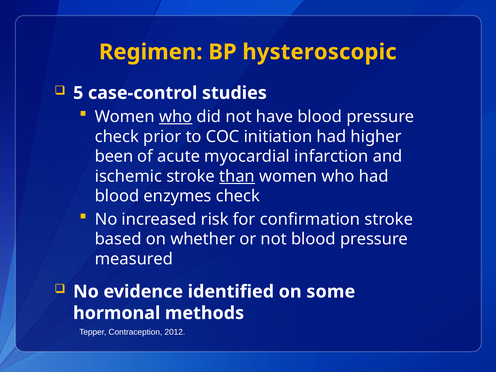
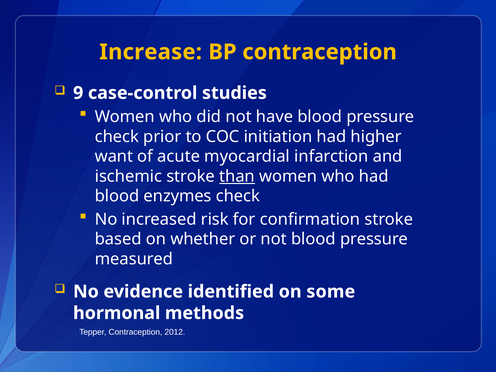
Regimen: Regimen -> Increase (151, 52)
BP hysteroscopic: hysteroscopic -> contraception (320, 52)
5: 5 -> 9 (78, 93)
who underline: present -> none (176, 117)
been: been -> want (114, 157)
